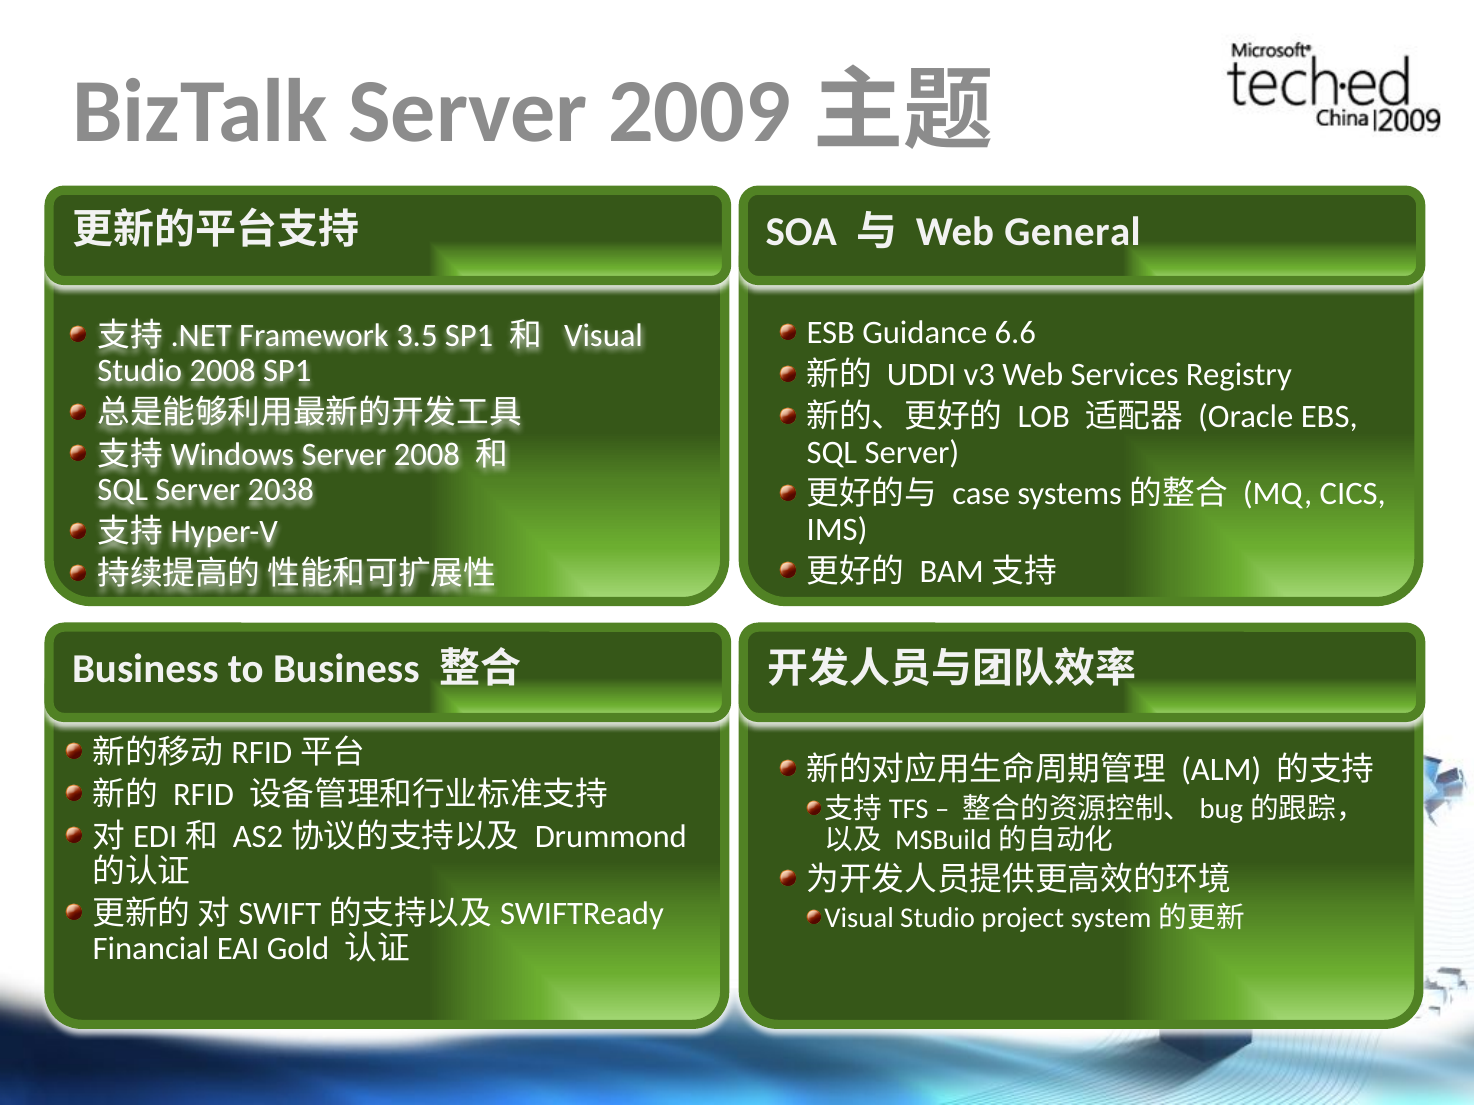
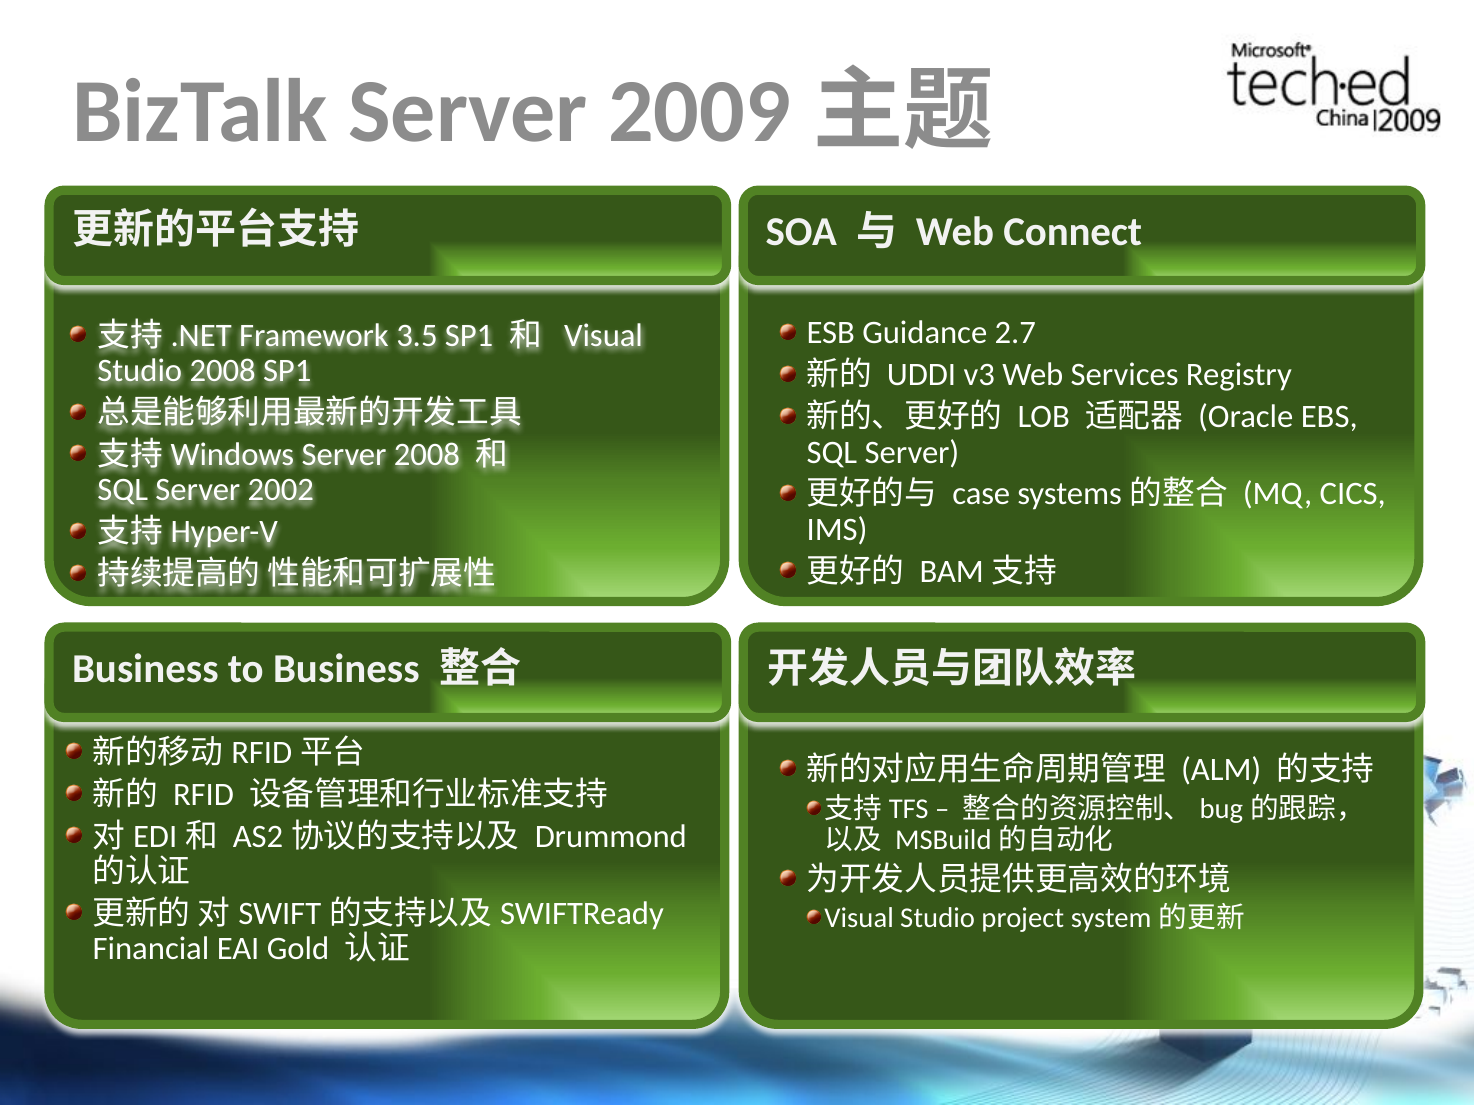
General: General -> Connect (1073, 232)
6.6: 6.6 -> 2.7 (1015, 333)
2038: 2038 -> 2002 (281, 490)
